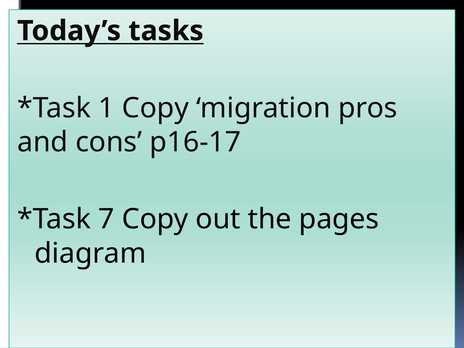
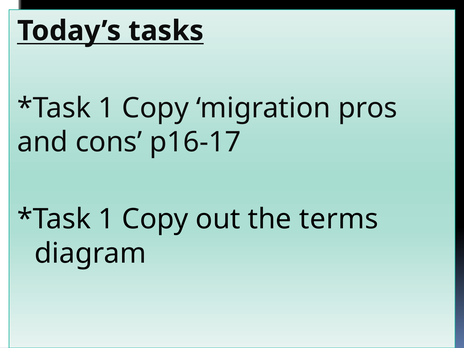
7: 7 -> 1 (106, 219)
pages: pages -> terms (339, 219)
